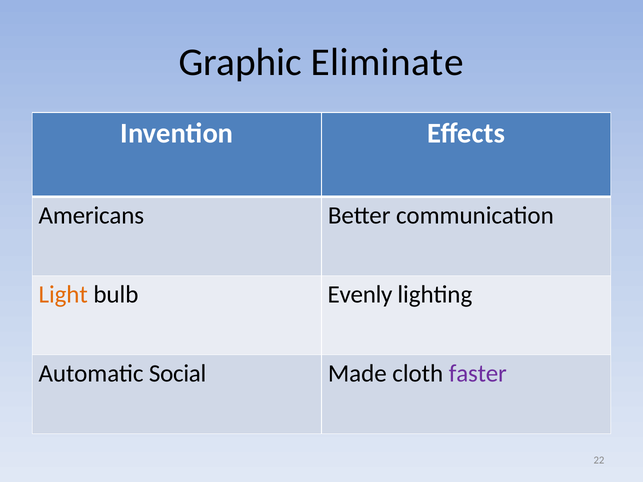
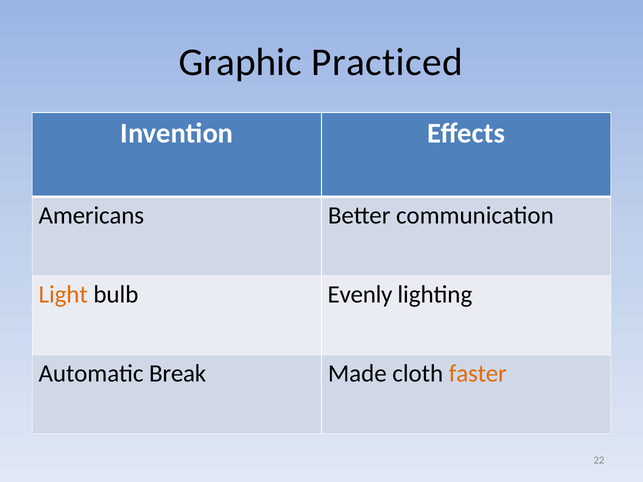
Eliminate: Eliminate -> Practiced (387, 62)
Social: Social -> Break (178, 374)
faster colour: purple -> orange (478, 374)
